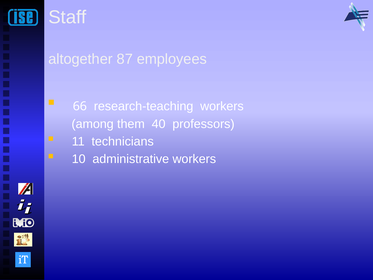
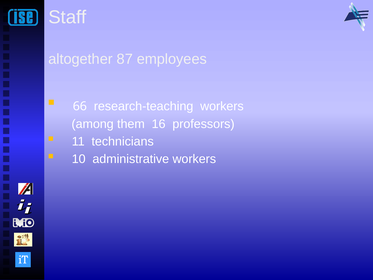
40: 40 -> 16 (159, 124)
